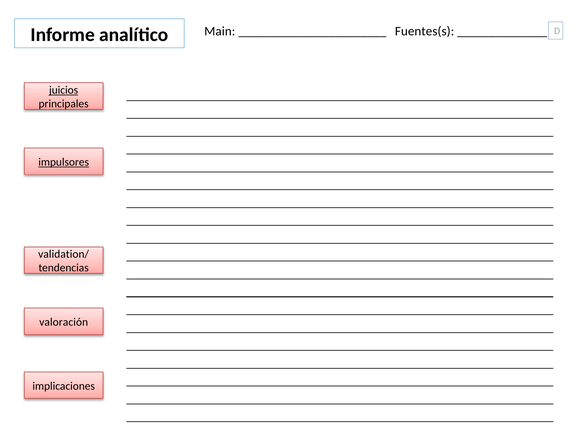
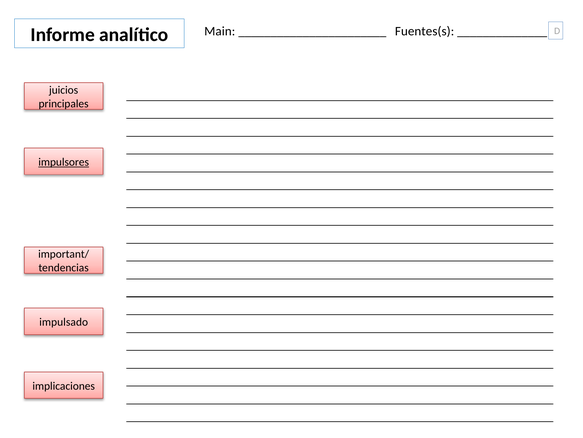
juicios underline: present -> none (64, 90)
validation/: validation/ -> important/ (64, 254)
valoración: valoración -> impulsado (64, 322)
